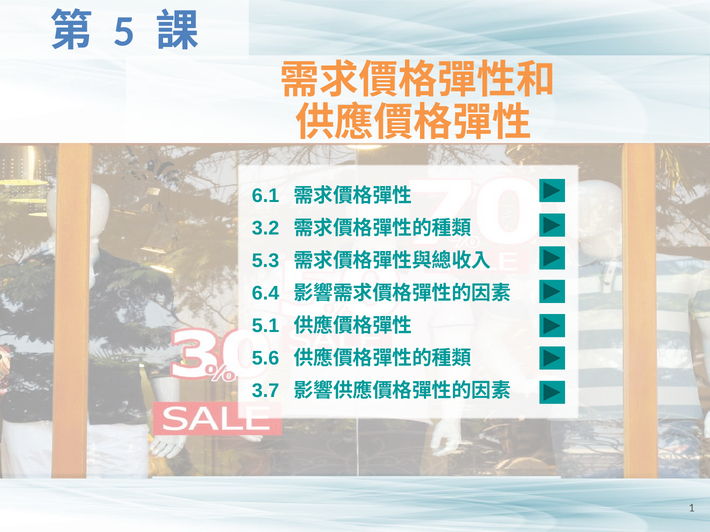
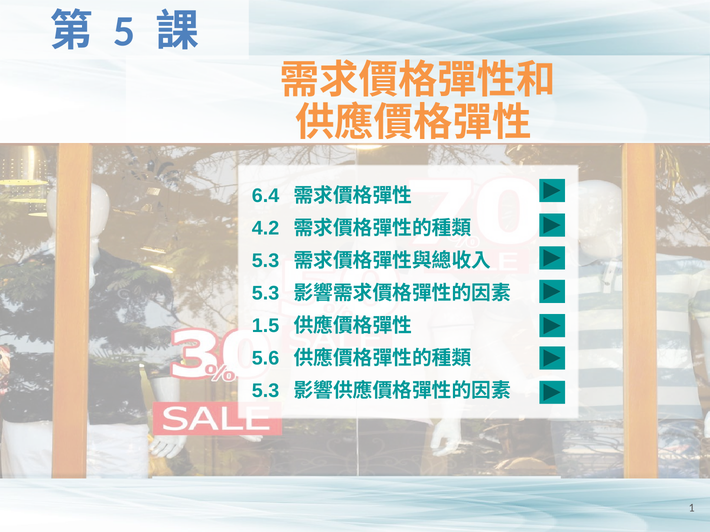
6.1: 6.1 -> 6.4 (266, 196)
3.2: 3.2 -> 4.2 (266, 228)
6.4: 6.4 -> 5.3 (266, 293)
5.1: 5.1 -> 1.5 (266, 326)
3.7: 3.7 -> 5.3 (266, 391)
